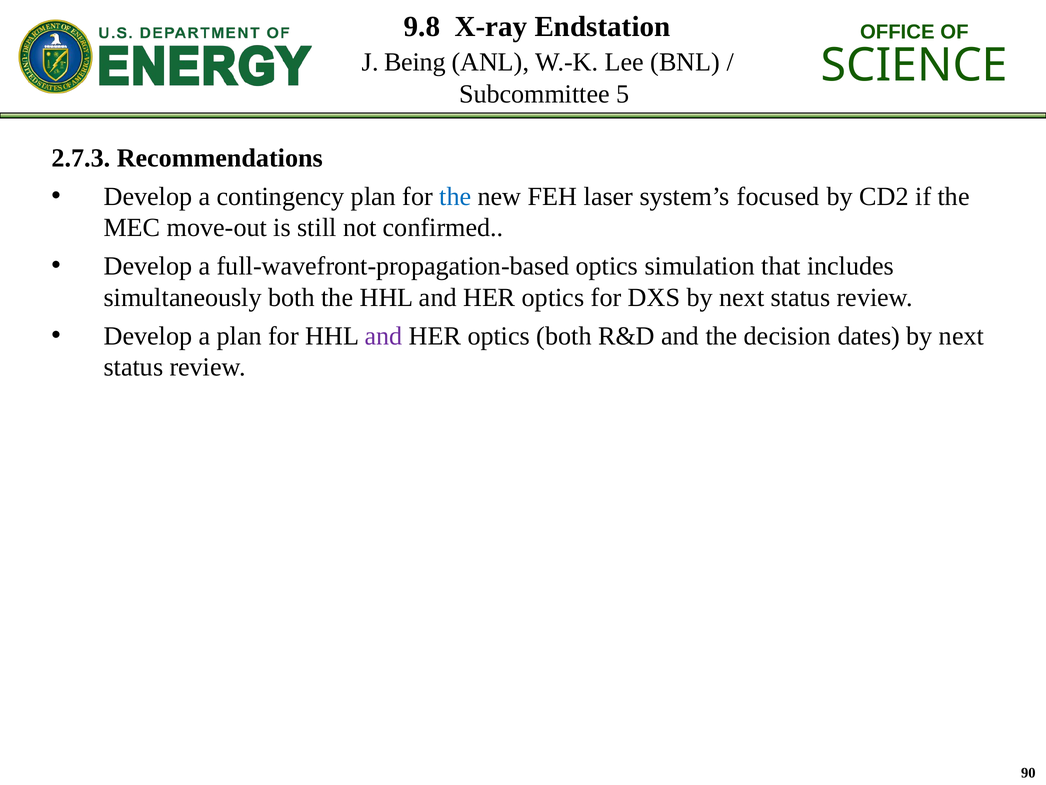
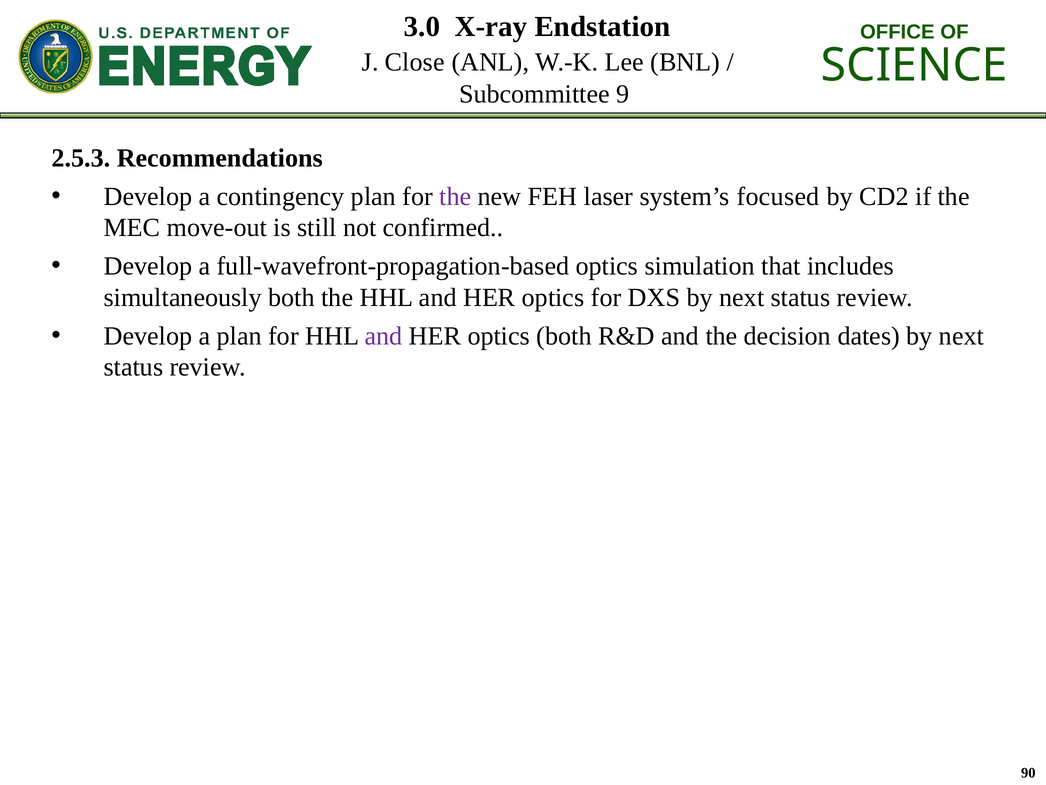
9.8: 9.8 -> 3.0 (422, 26)
Being: Being -> Close (415, 62)
5: 5 -> 9 (623, 94)
2.7.3: 2.7.3 -> 2.5.3 (81, 158)
the colour: blue -> purple (455, 196)
